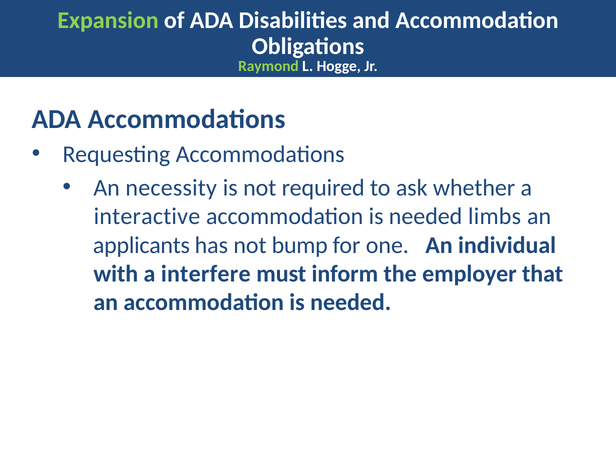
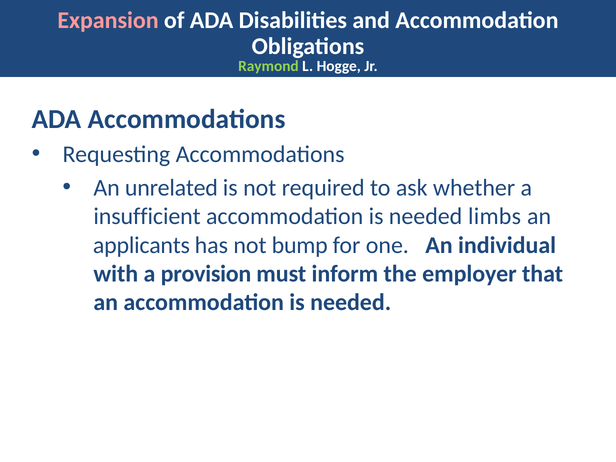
Expansion colour: light green -> pink (108, 20)
necessity: necessity -> unrelated (171, 188)
interactive: interactive -> insufficient (147, 216)
interfere: interfere -> provision (206, 274)
